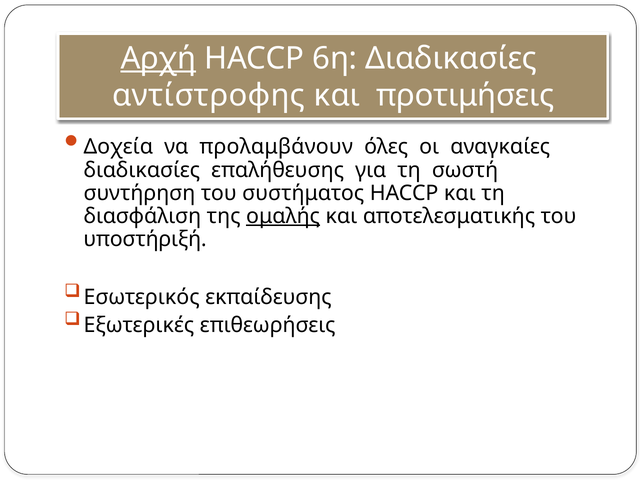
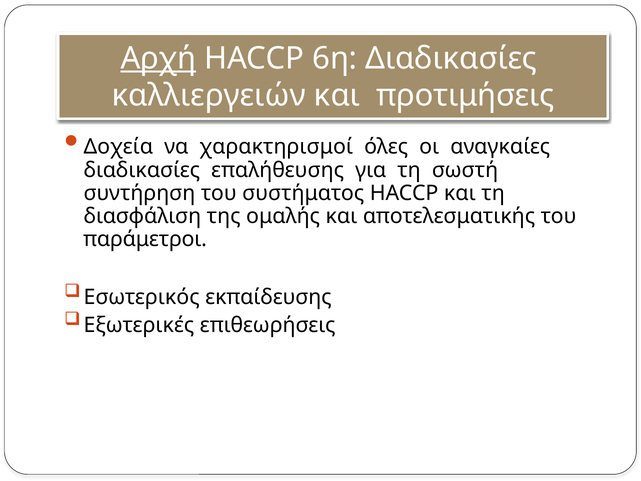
αντίστροφης: αντίστροφης -> καλλιεργειών (209, 96)
προλαμβάνουν: προλαμβάνουν -> χαρακτηρισμοί (276, 147)
ομαλής underline: present -> none (283, 216)
υποστήριξή: υποστήριξή -> παράμετροι (145, 239)
